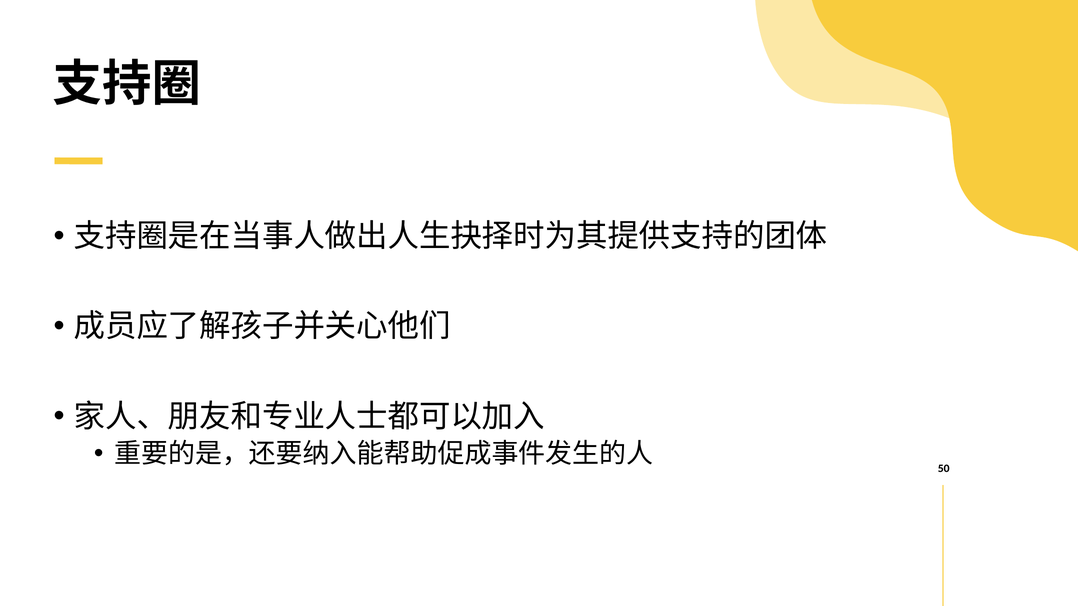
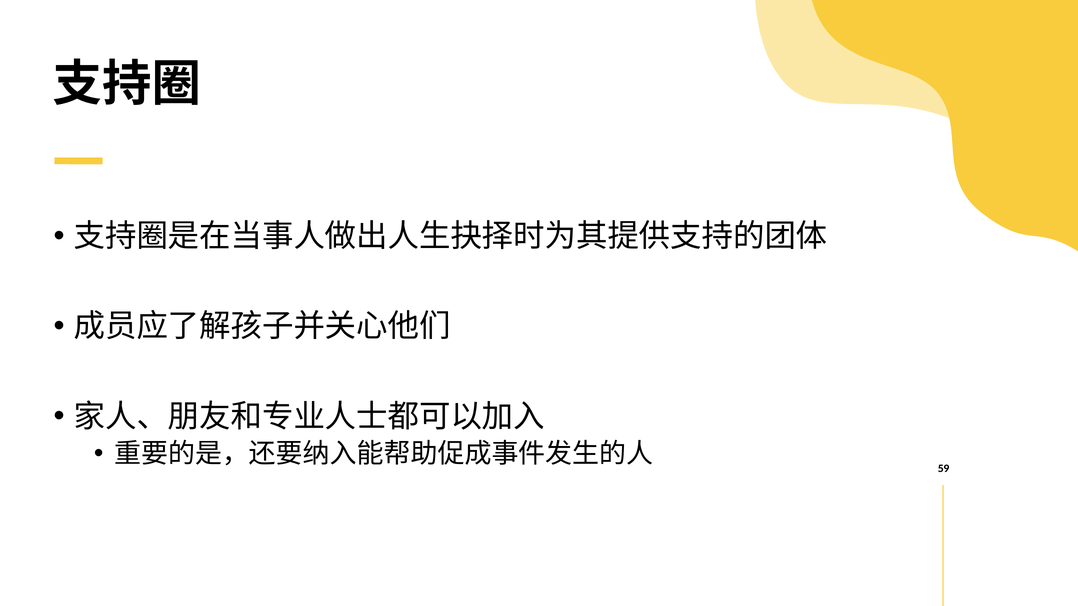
50: 50 -> 59 (944, 469)
